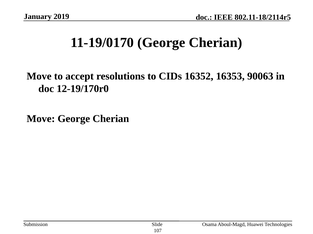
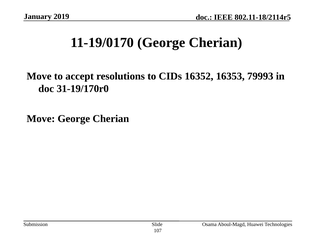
90063: 90063 -> 79993 (260, 76)
12-19/170r0: 12-19/170r0 -> 31-19/170r0 (83, 89)
